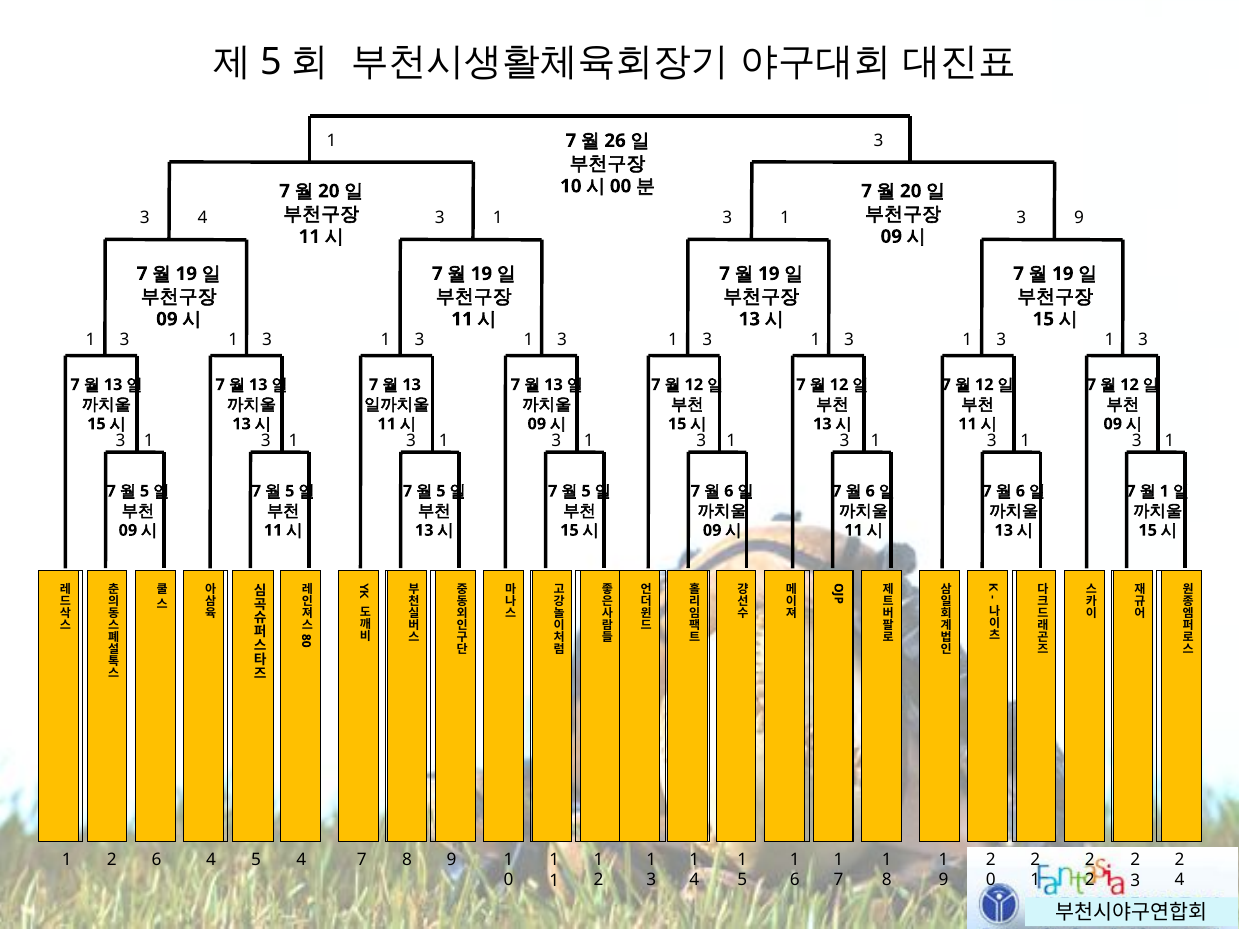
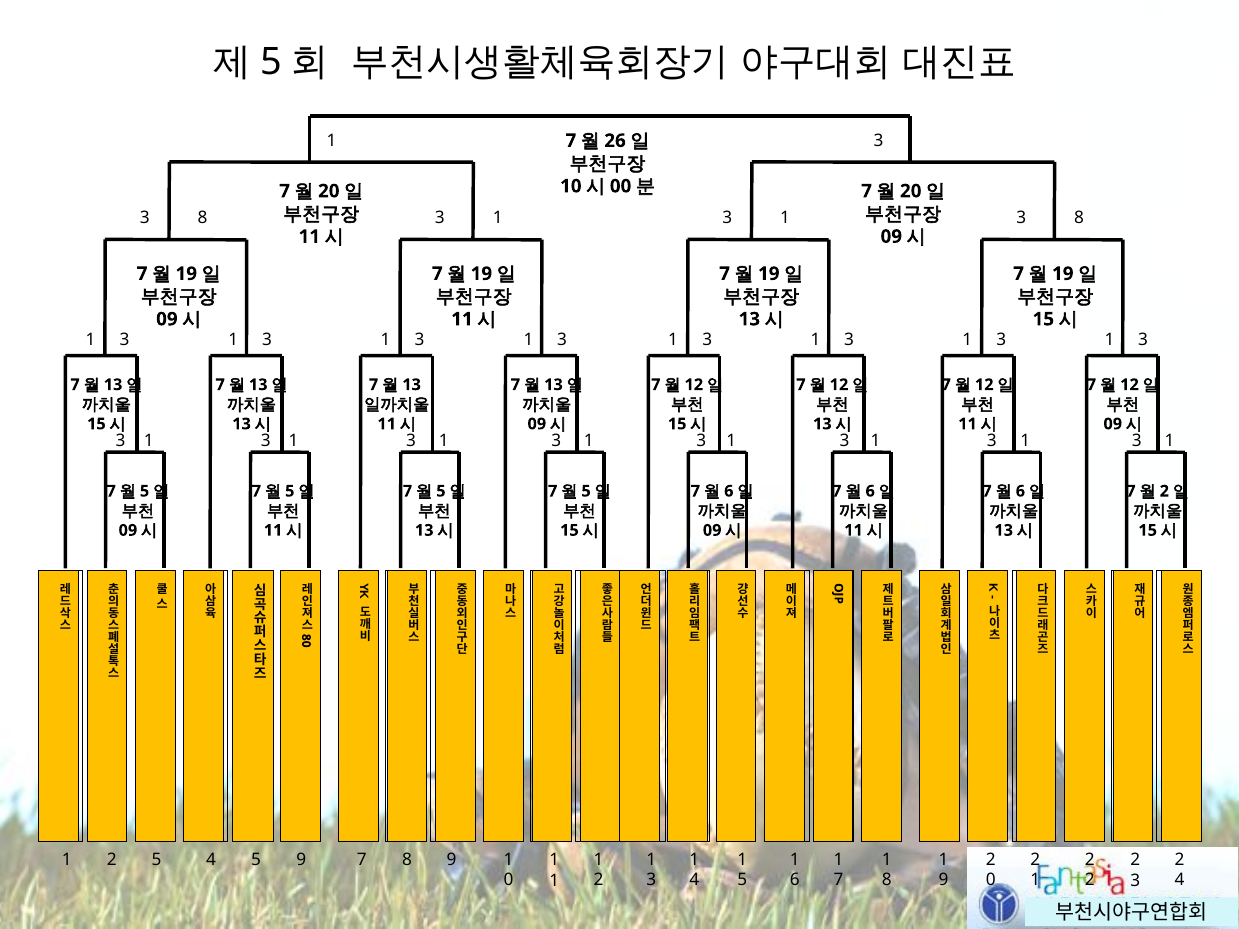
4: 4 -> 8 (203, 218)
9: 9 -> 8 (1079, 218)
1: 1 -> 2 (1164, 491)
2 6: 6 -> 5 (156, 860)
5 4: 4 -> 9 (301, 860)
